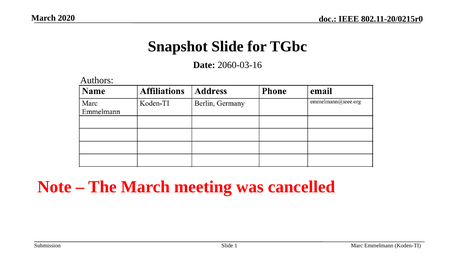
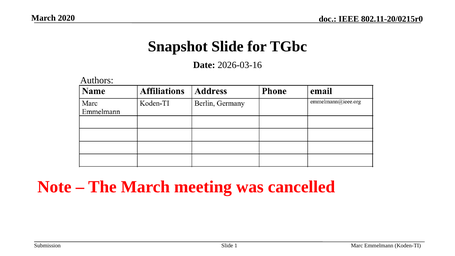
2060-03-16: 2060-03-16 -> 2026-03-16 (240, 65)
